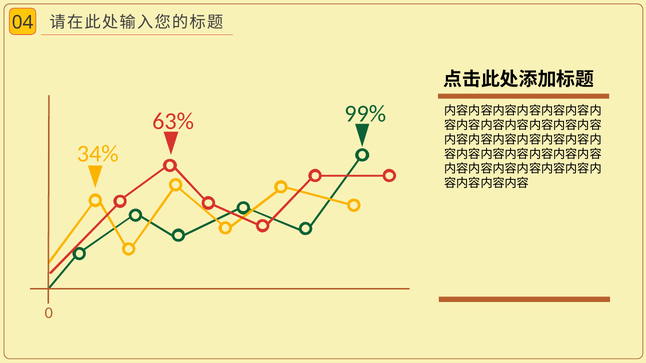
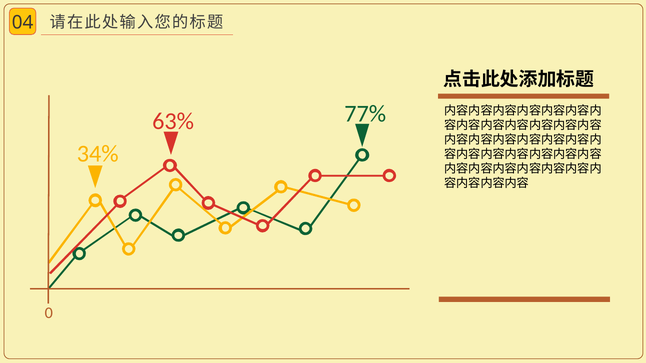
99%: 99% -> 77% (365, 114)
